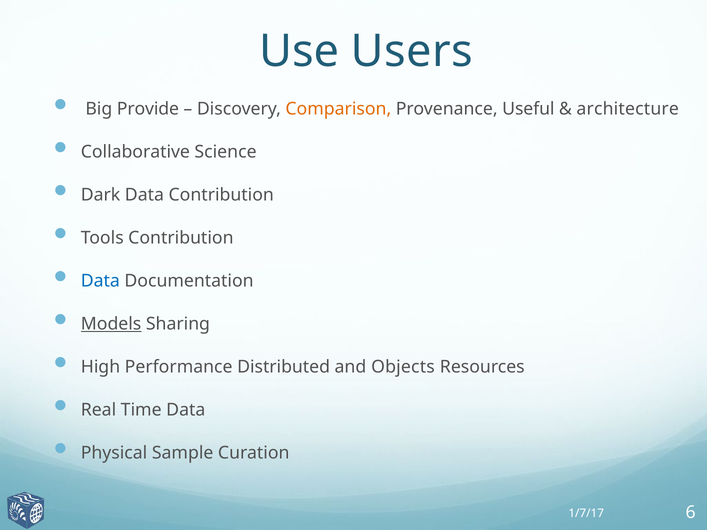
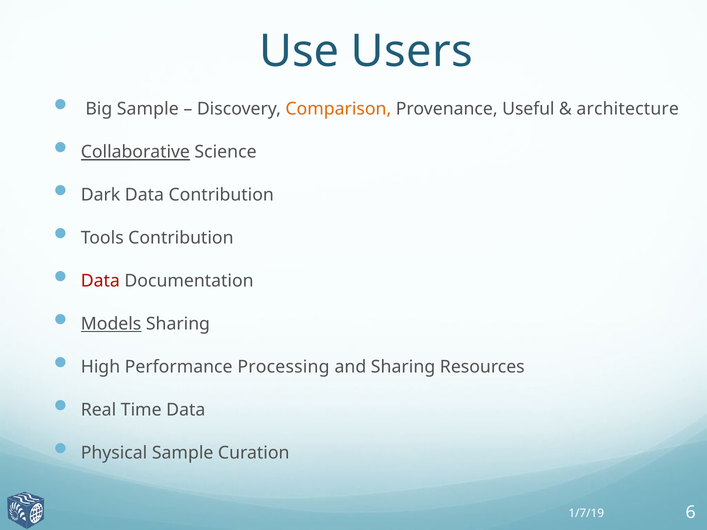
Big Provide: Provide -> Sample (148, 109)
Collaborative underline: none -> present (135, 152)
Data colour: blue -> red (100, 281)
Distributed: Distributed -> Processing (283, 367)
and Objects: Objects -> Sharing (403, 367)
1/7/17: 1/7/17 -> 1/7/19 (586, 514)
